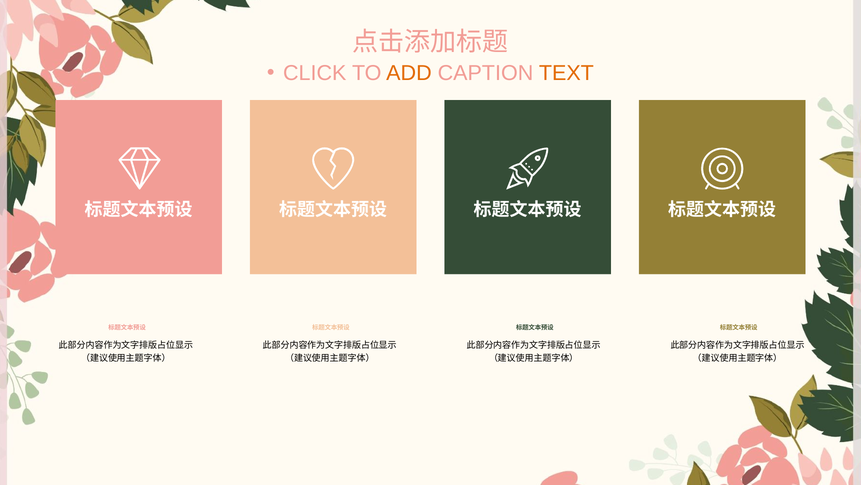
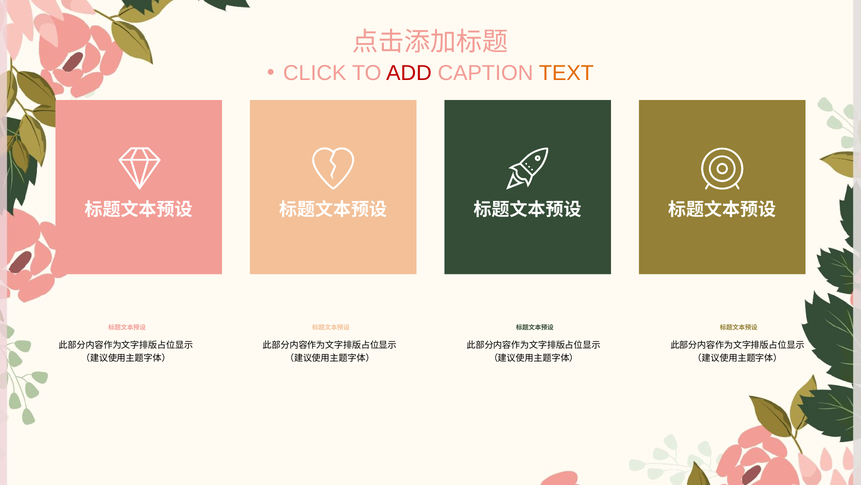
ADD colour: orange -> red (409, 73)
